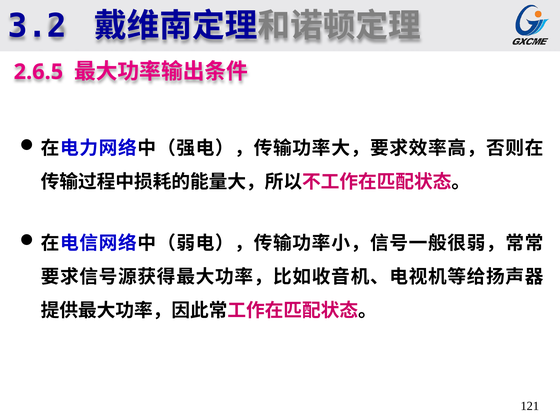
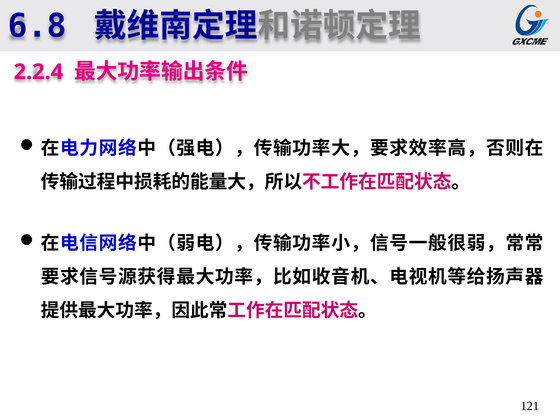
3.2: 3.2 -> 6.8 (37, 26)
2.6.5: 2.6.5 -> 2.2.4 (38, 72)
